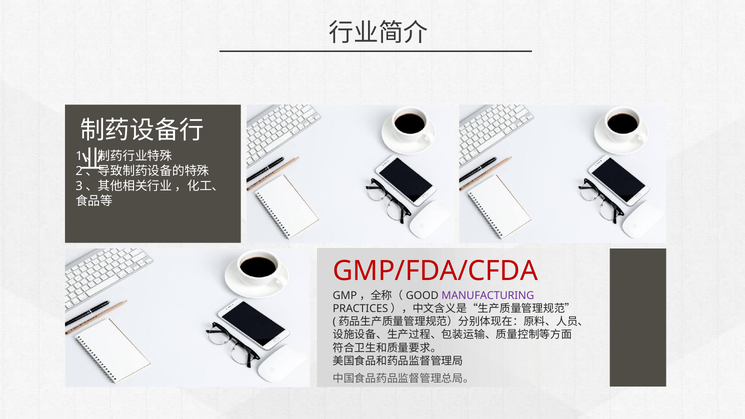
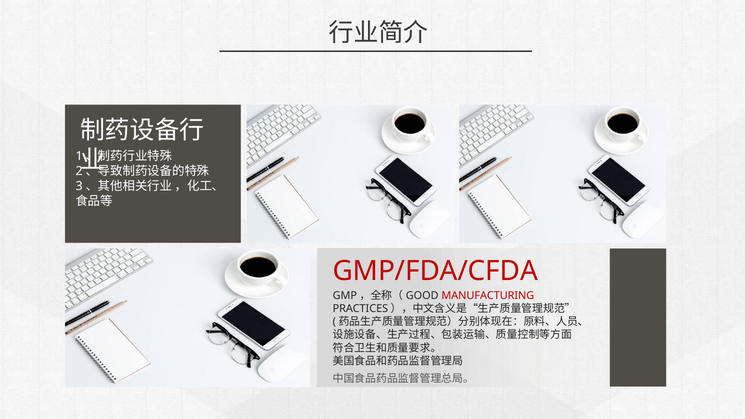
MANUFACTURING colour: purple -> red (488, 296)
